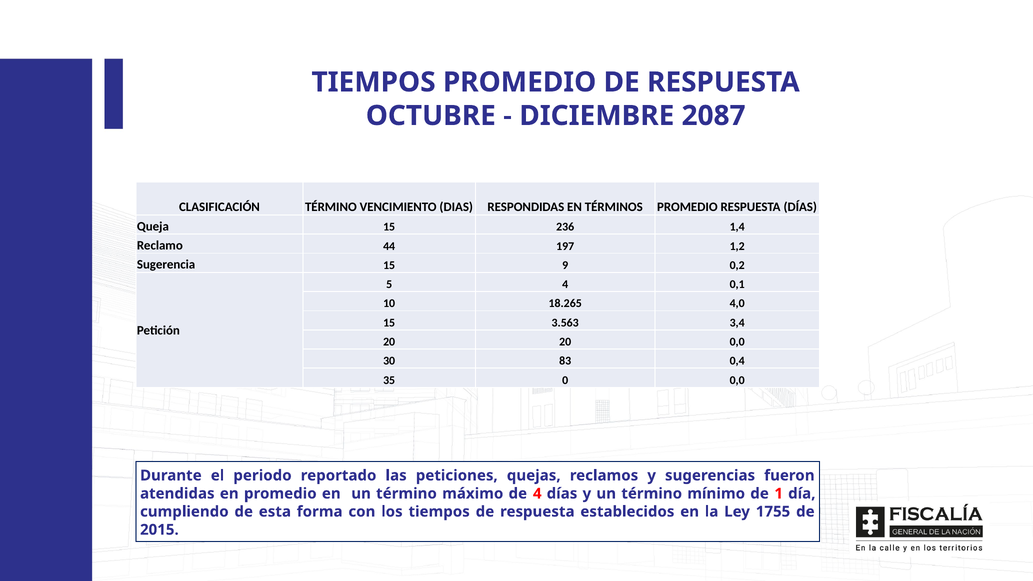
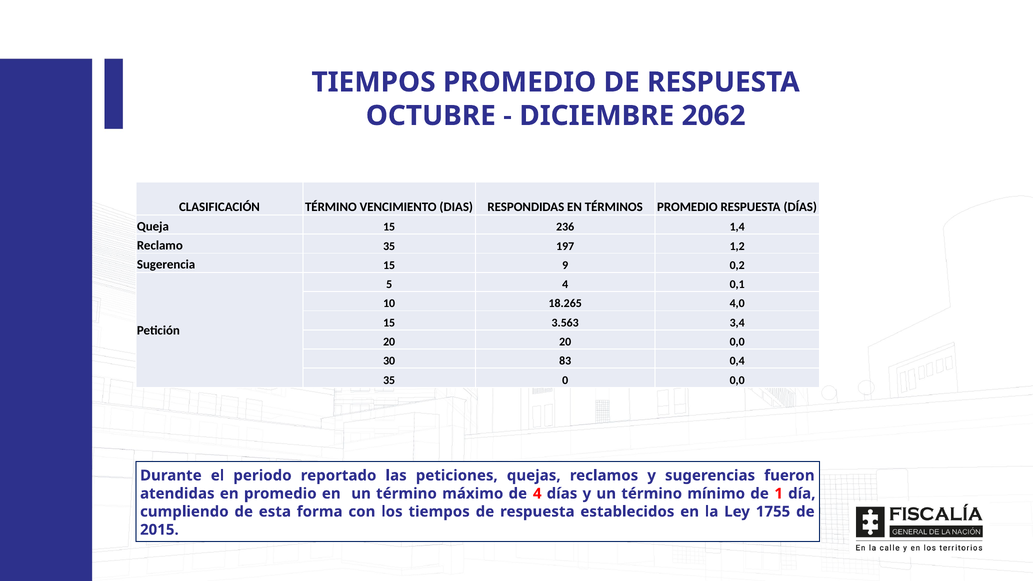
2087: 2087 -> 2062 (714, 116)
Reclamo 44: 44 -> 35 (389, 246)
